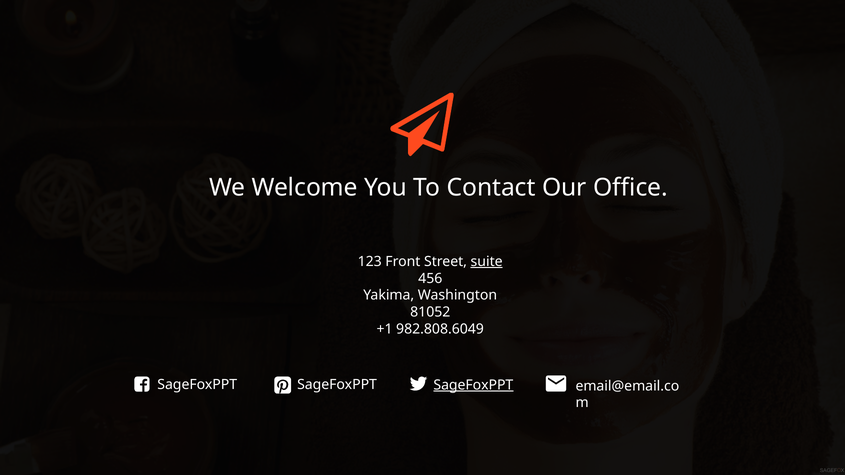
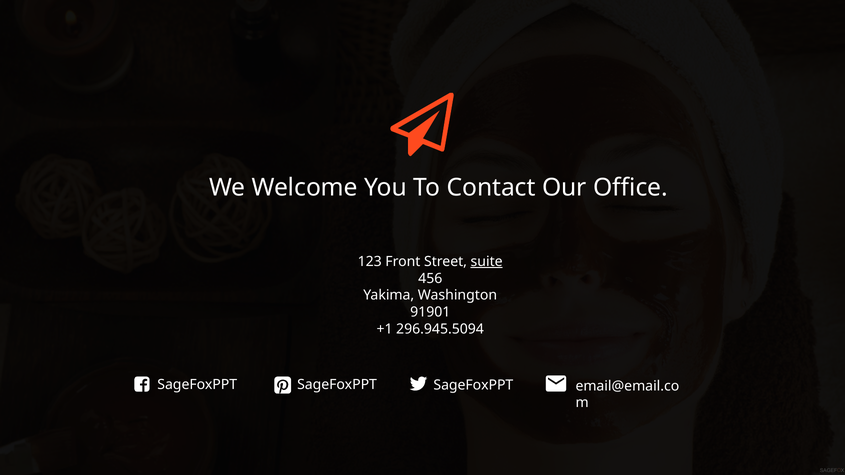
81052: 81052 -> 91901 (430, 312)
982.808.6049: 982.808.6049 -> 296.945.5094 (440, 329)
SageFoxPPT underline: present -> none (473, 385)
